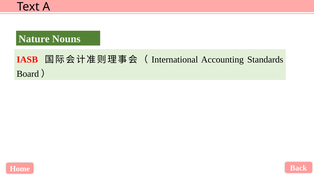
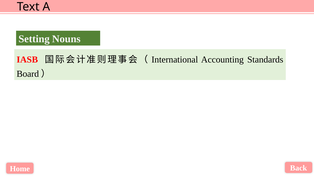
Nature: Nature -> Setting (34, 39)
